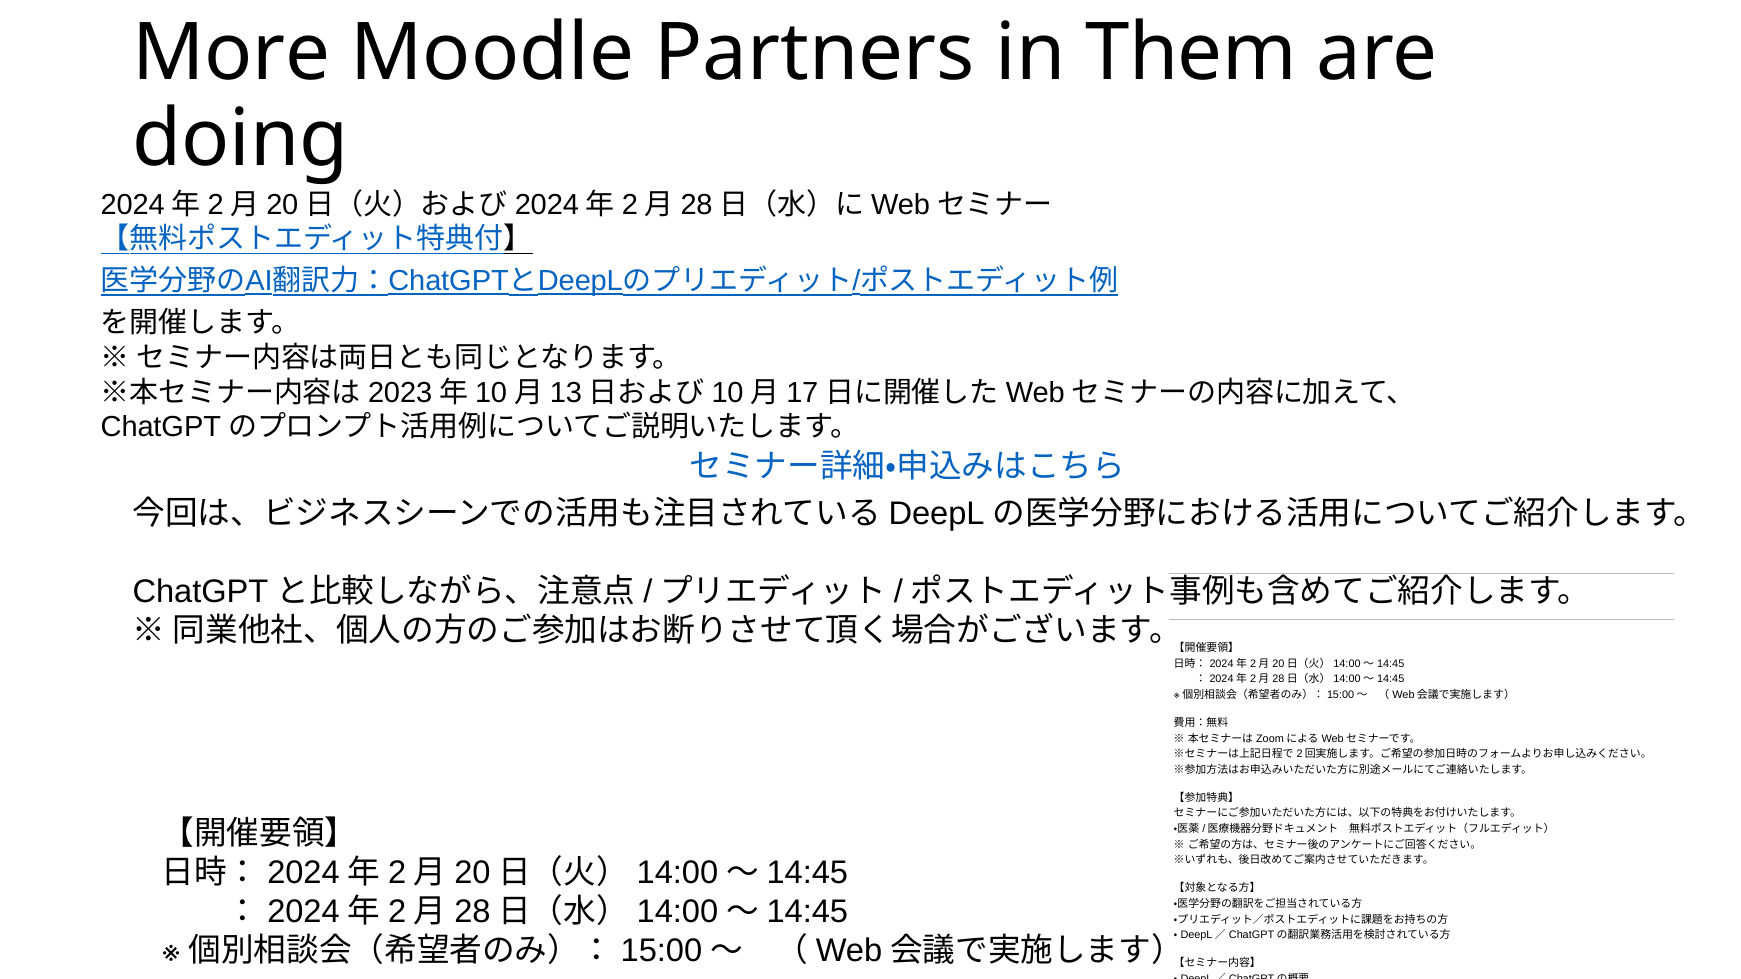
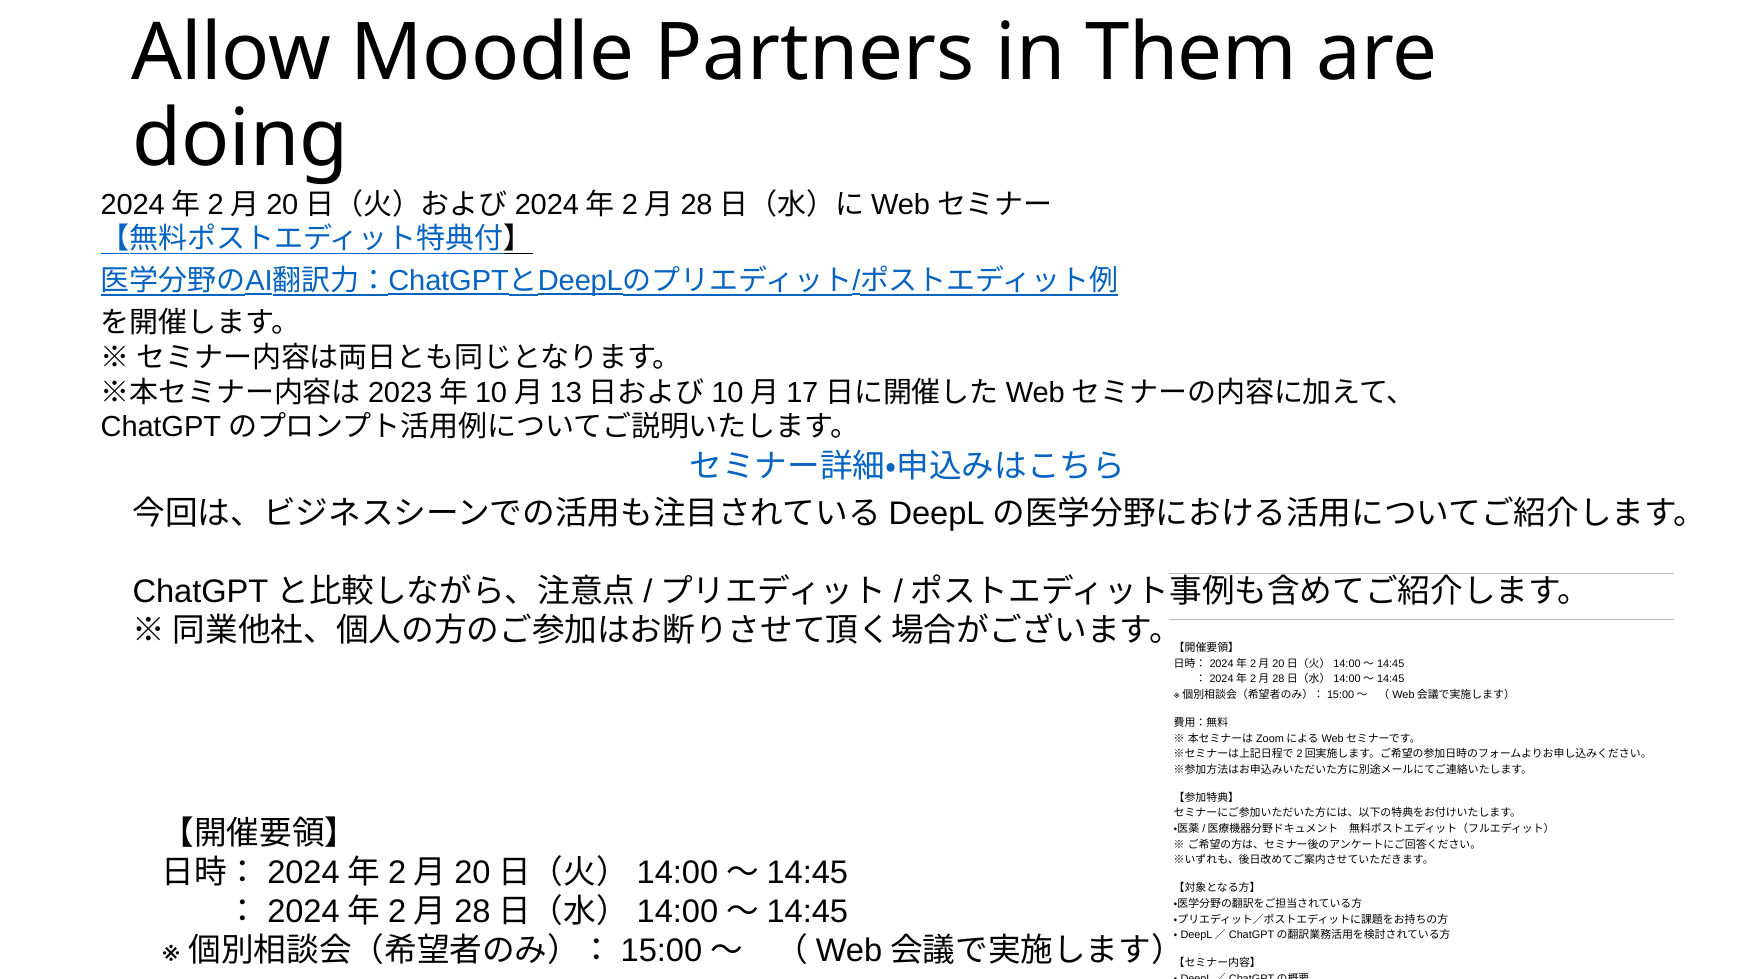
More: More -> Allow (232, 53)
